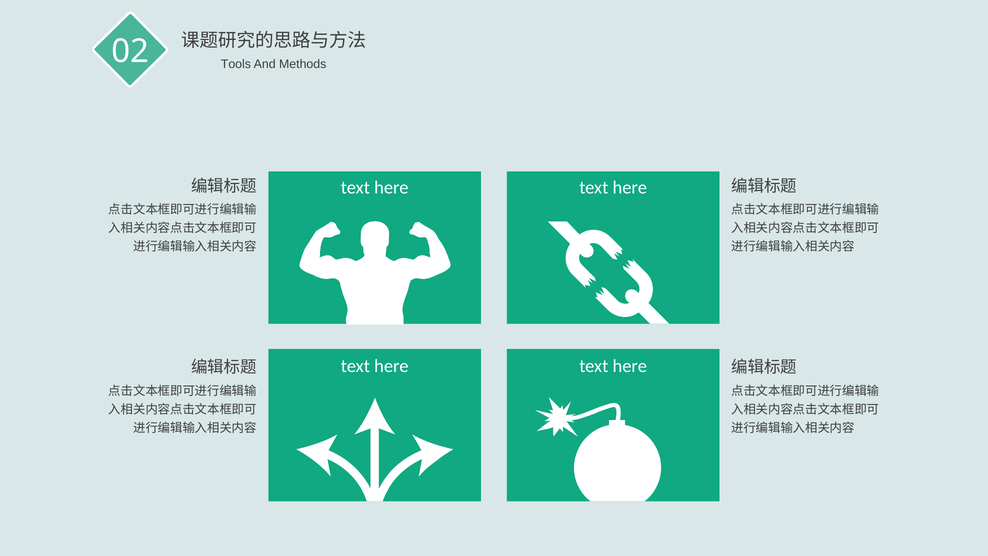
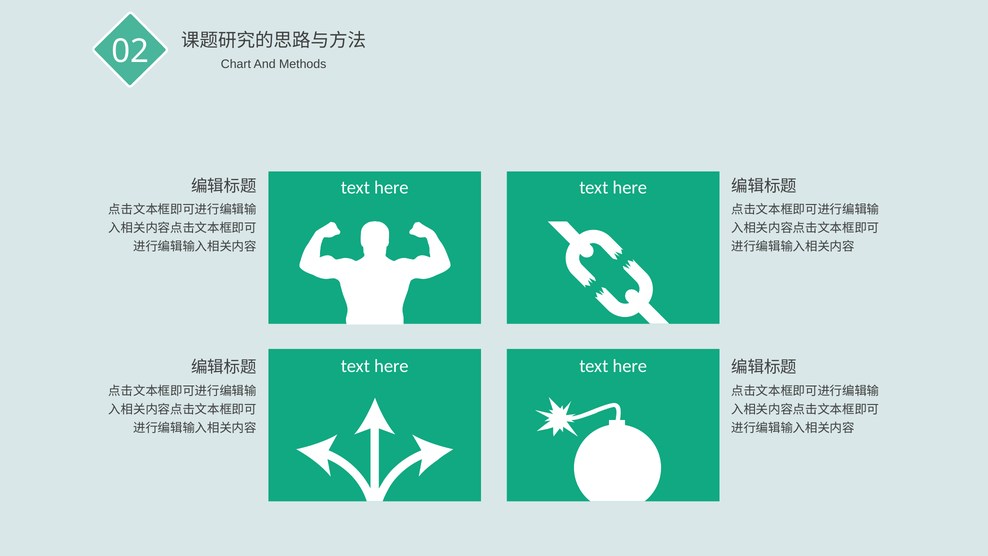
Tools: Tools -> Chart (236, 64)
